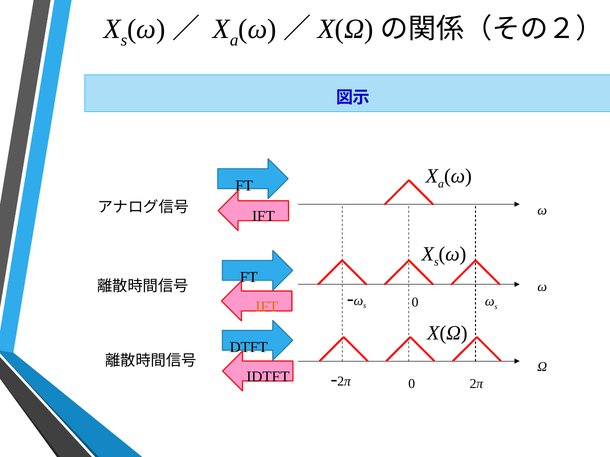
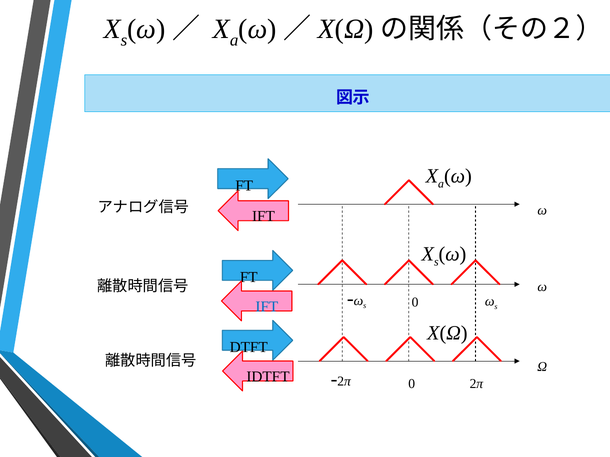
IFT colour: orange -> blue (267, 307)
